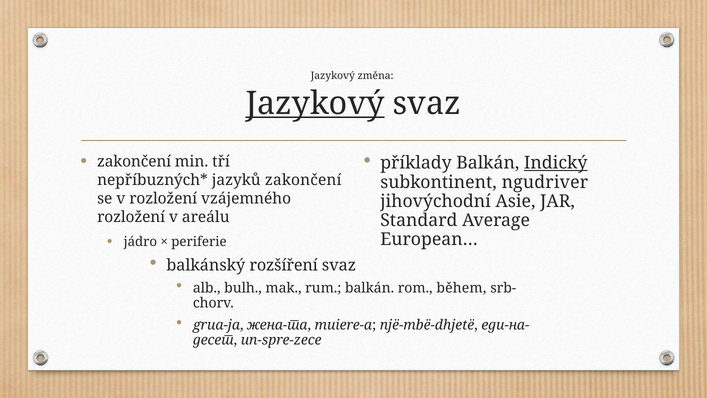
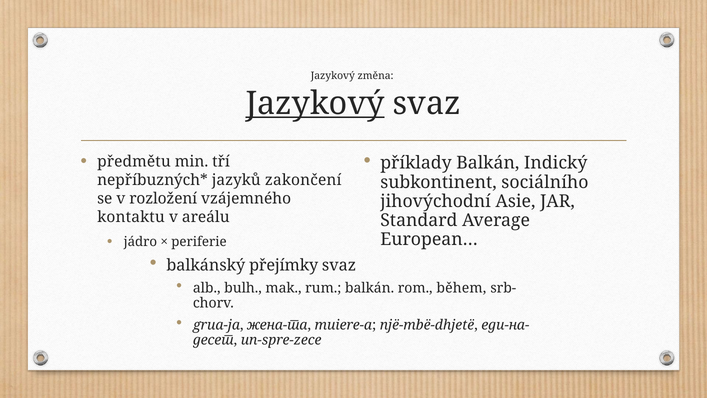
Indický underline: present -> none (556, 163)
zakončení: zakončení -> předmětu (134, 161)
ngudriver: ngudriver -> sociálního (545, 182)
rozložení: rozložení -> kontaktu (131, 217)
rozšíření: rozšíření -> přejímky (284, 265)
